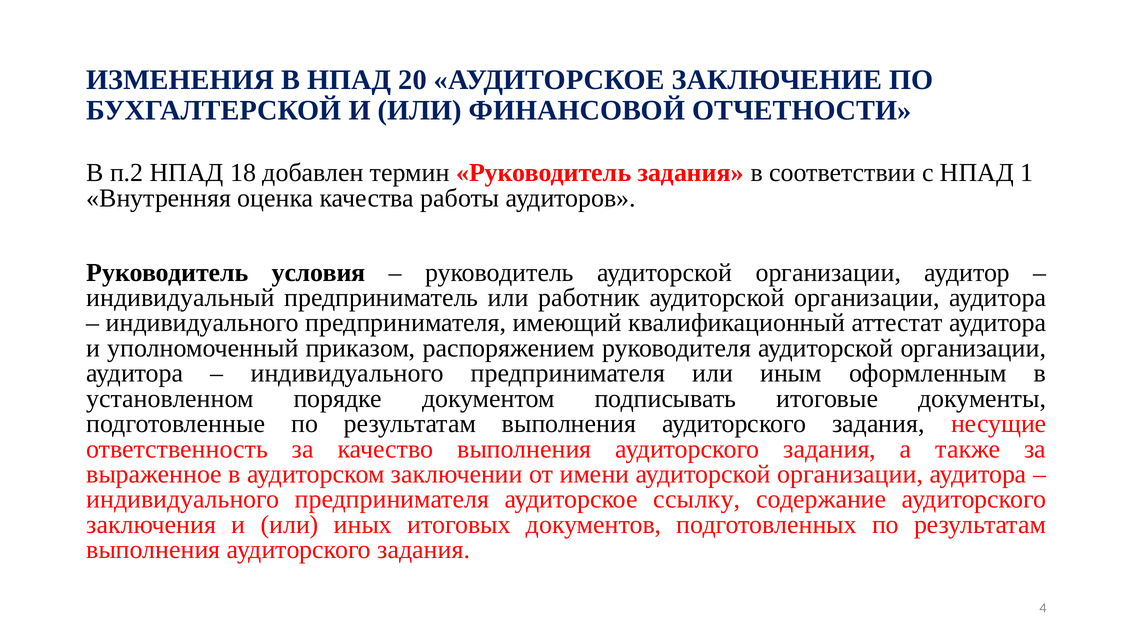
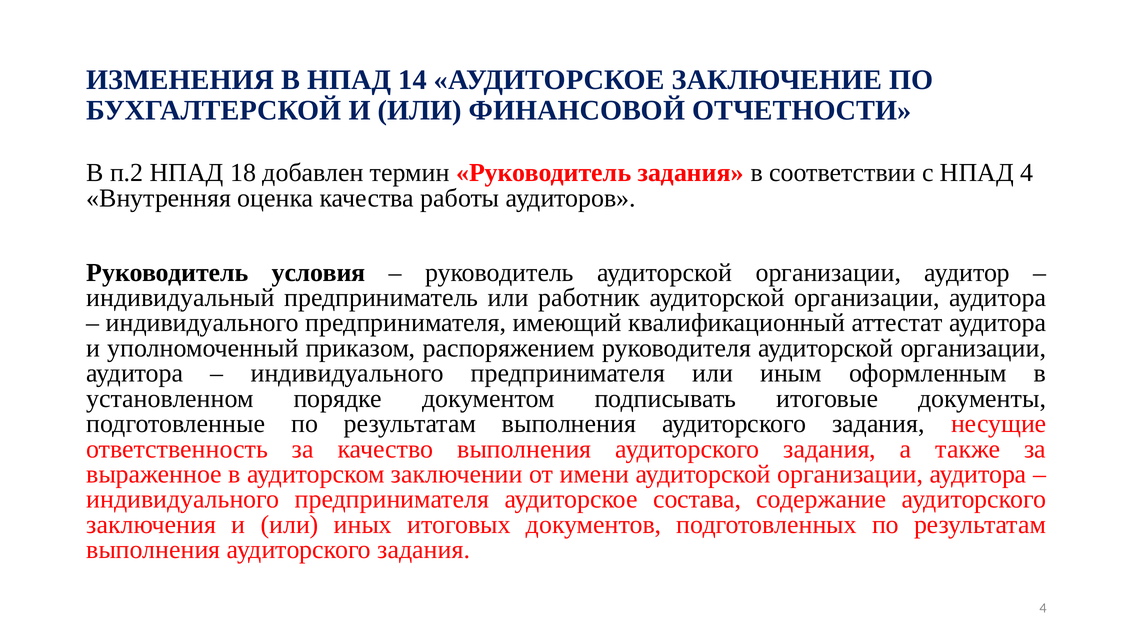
20: 20 -> 14 (413, 80)
НПАД 1: 1 -> 4 (1027, 173)
ссылку: ссылку -> состава (697, 500)
